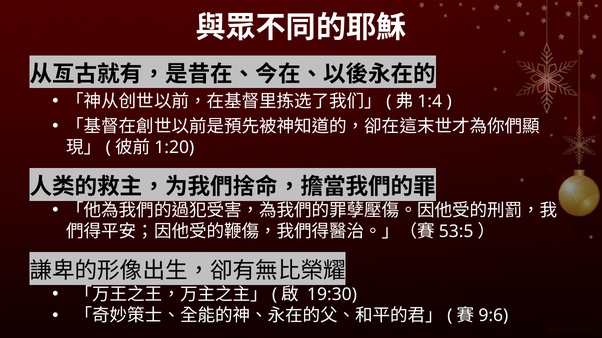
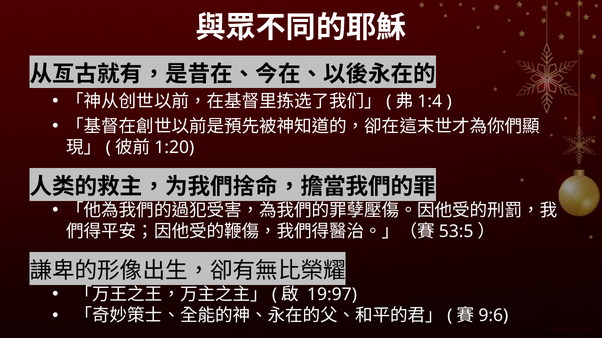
19:30: 19:30 -> 19:97 (332, 295)
